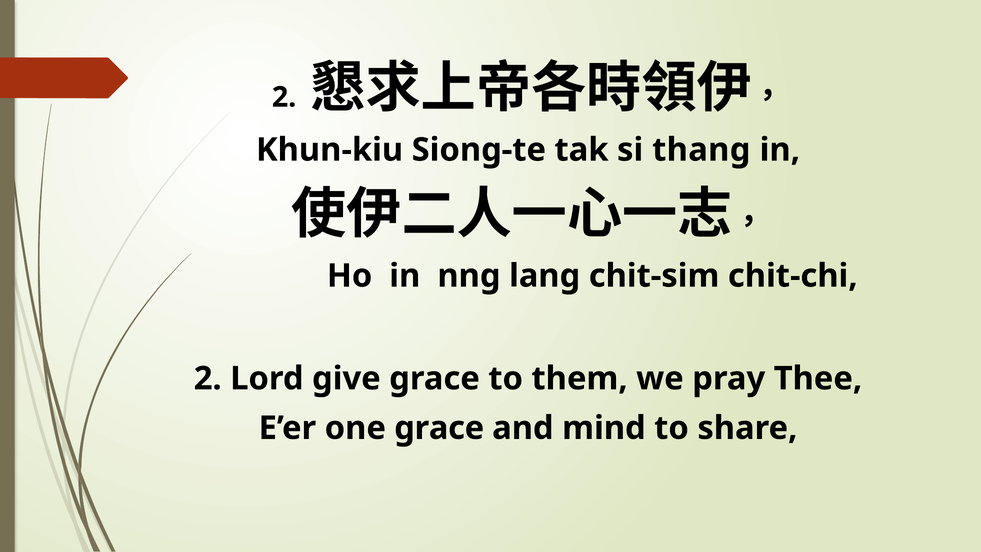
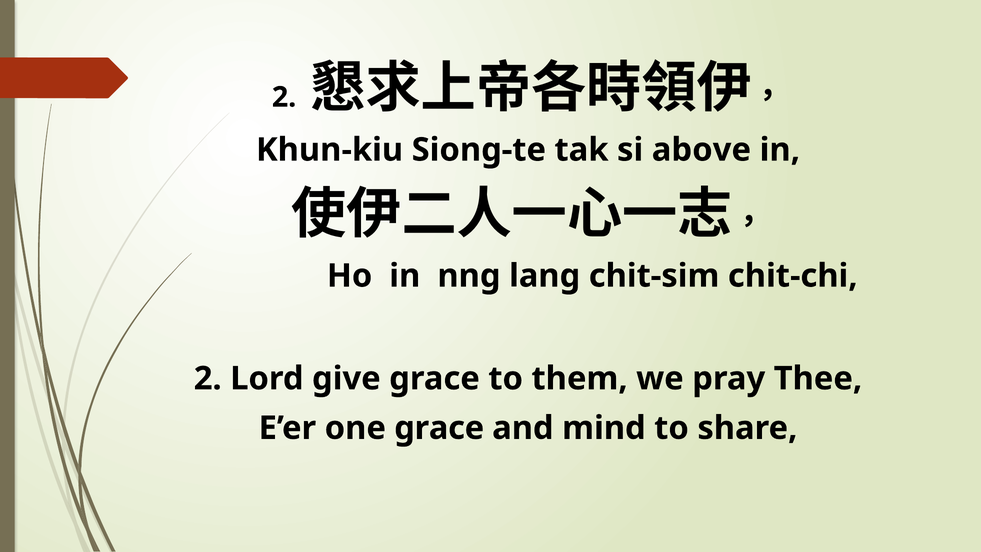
thang: thang -> above (701, 150)
